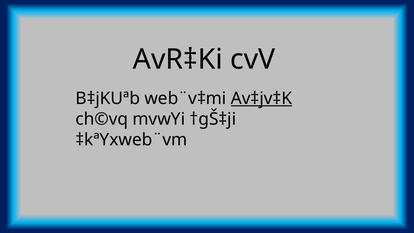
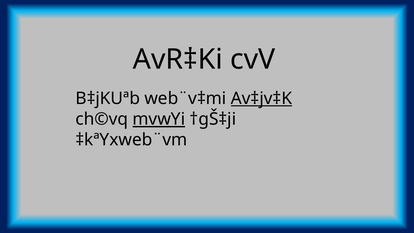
mvwYi underline: none -> present (159, 119)
